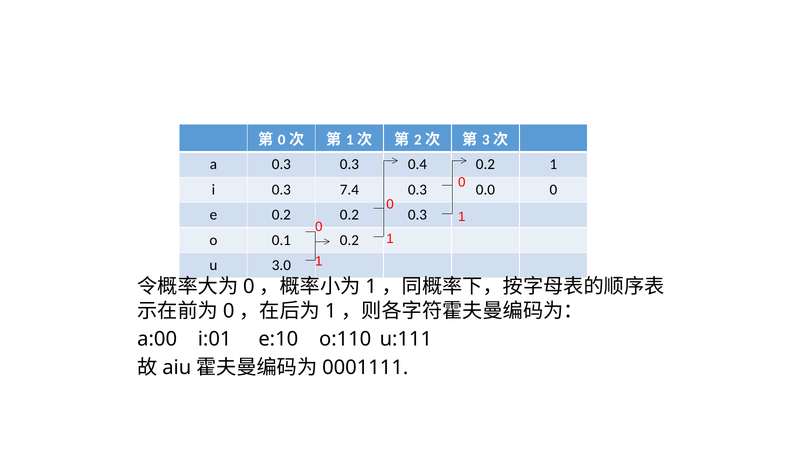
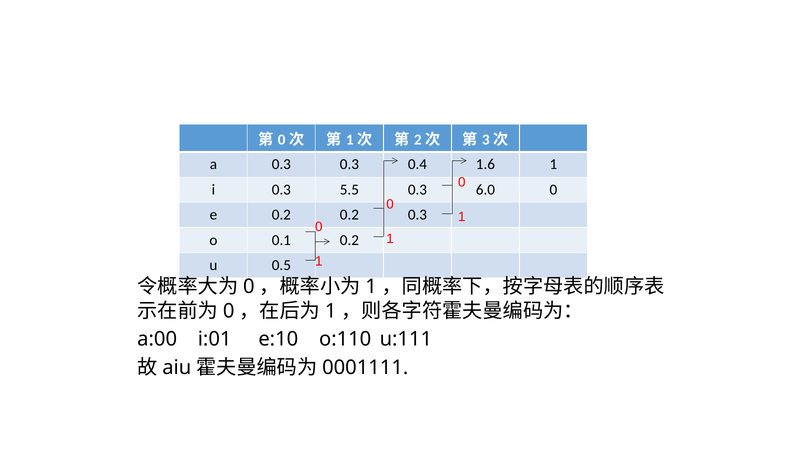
0.4 0.2: 0.2 -> 1.6 (485, 165)
7.4: 7.4 -> 5.5 (349, 190)
0.0: 0.0 -> 6.0 (485, 190)
3.0: 3.0 -> 0.5 (281, 266)
